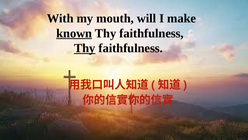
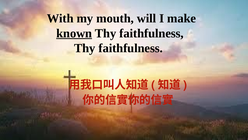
Thy underline: present -> none (85, 48)
